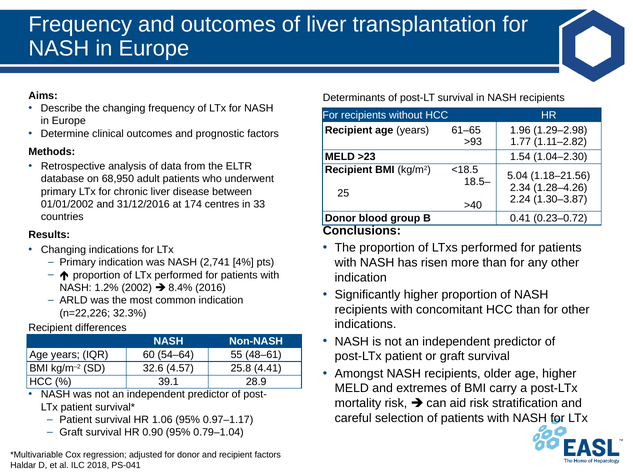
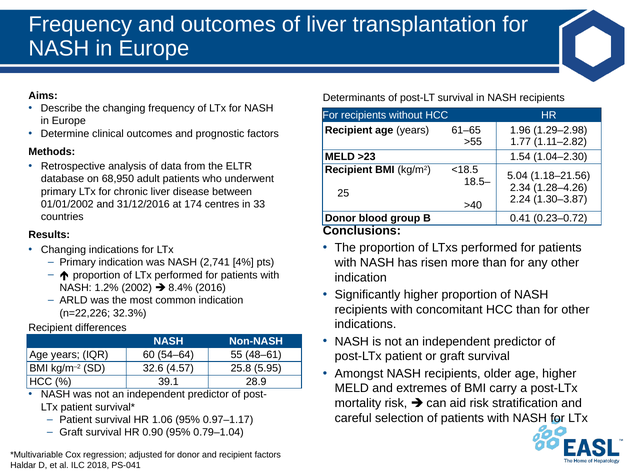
>93: >93 -> >55 (473, 142)
4.41: 4.41 -> 5.95 (268, 368)
